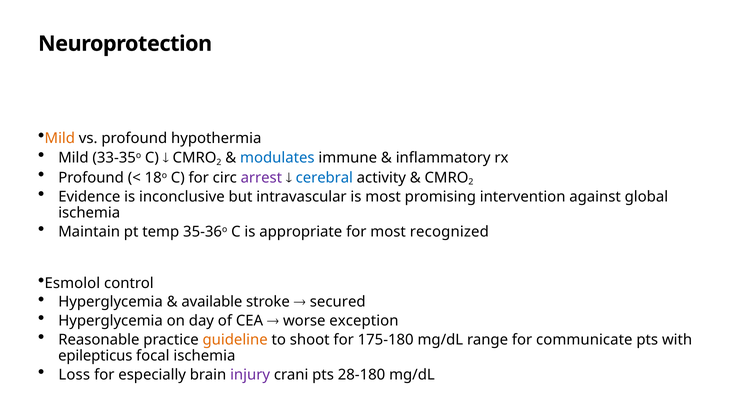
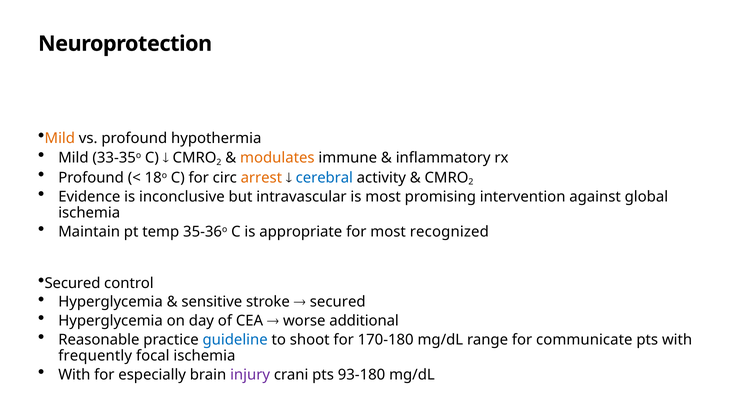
modulates colour: blue -> orange (277, 158)
arrest colour: purple -> orange (261, 178)
Esmolol: Esmolol -> Secured (73, 283)
available: available -> sensitive (212, 302)
exception: exception -> additional (364, 321)
guideline colour: orange -> blue (235, 339)
175-180: 175-180 -> 170-180 (386, 339)
epilepticus: epilepticus -> frequently (95, 356)
Loss: Loss -> With (74, 374)
28-180: 28-180 -> 93-180 (362, 374)
